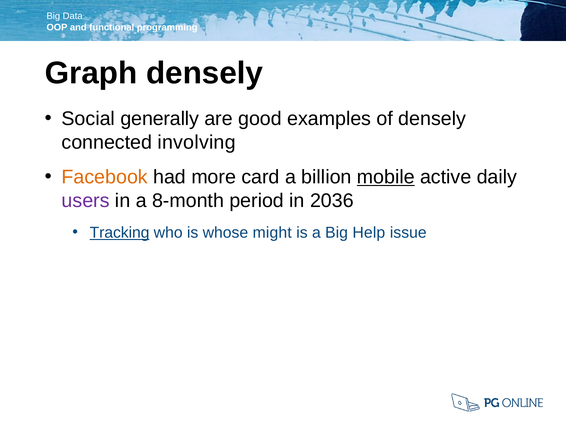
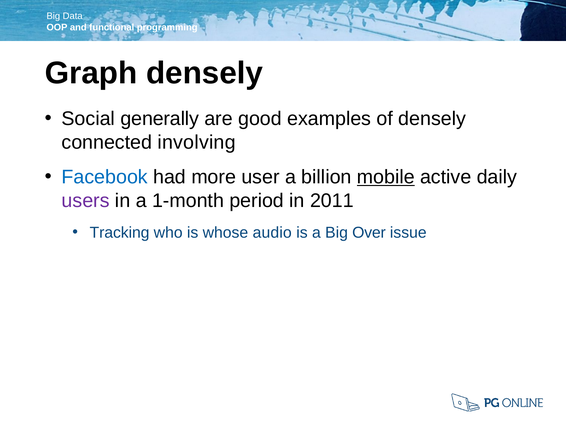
Facebook colour: orange -> blue (105, 177)
card: card -> user (260, 177)
8-month: 8-month -> 1-month (188, 200)
2036: 2036 -> 2011 (332, 200)
Tracking underline: present -> none (120, 232)
might: might -> audio (272, 232)
Help: Help -> Over (369, 232)
